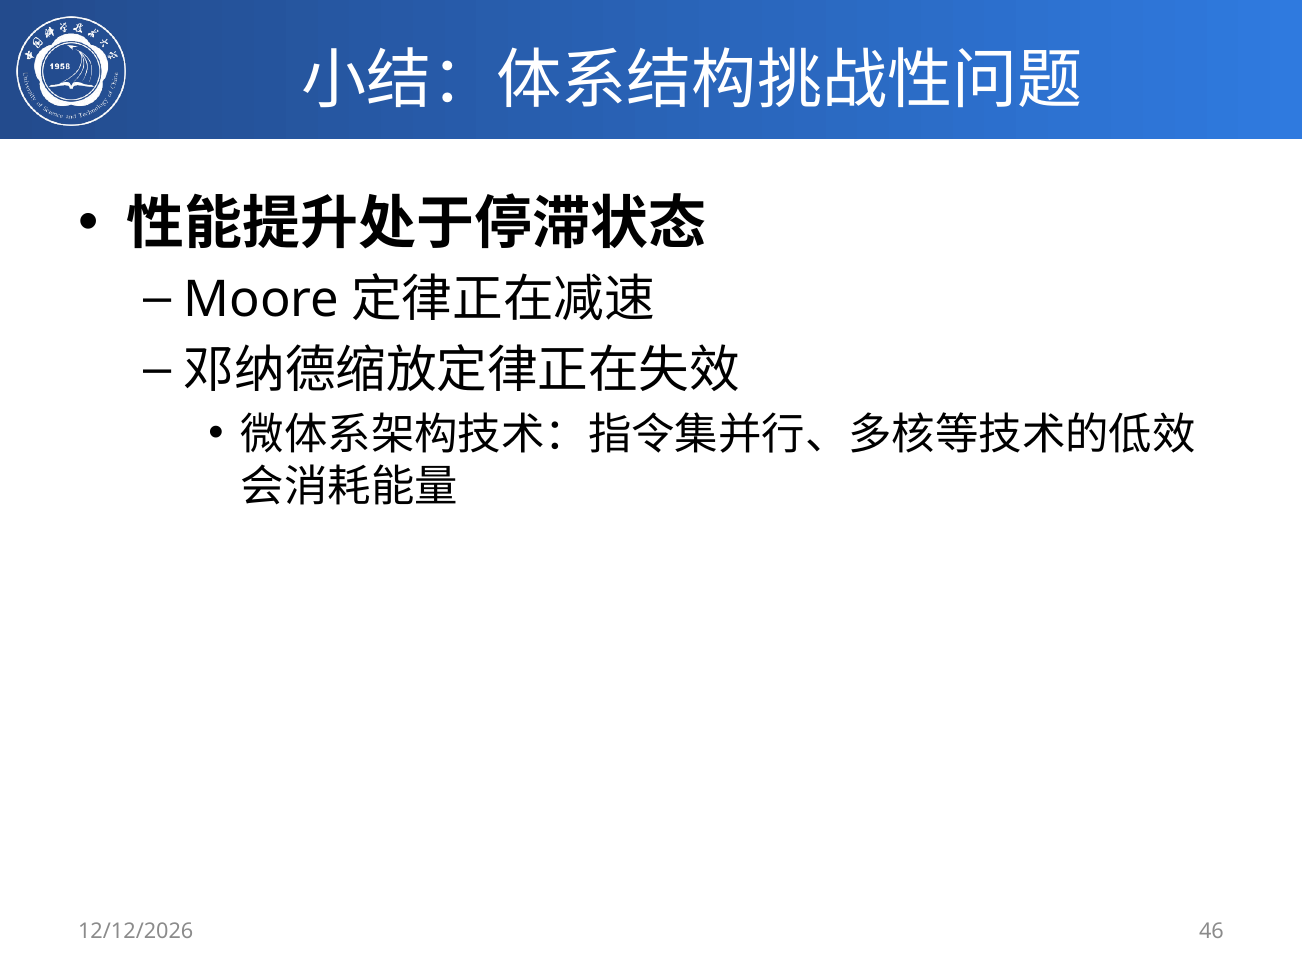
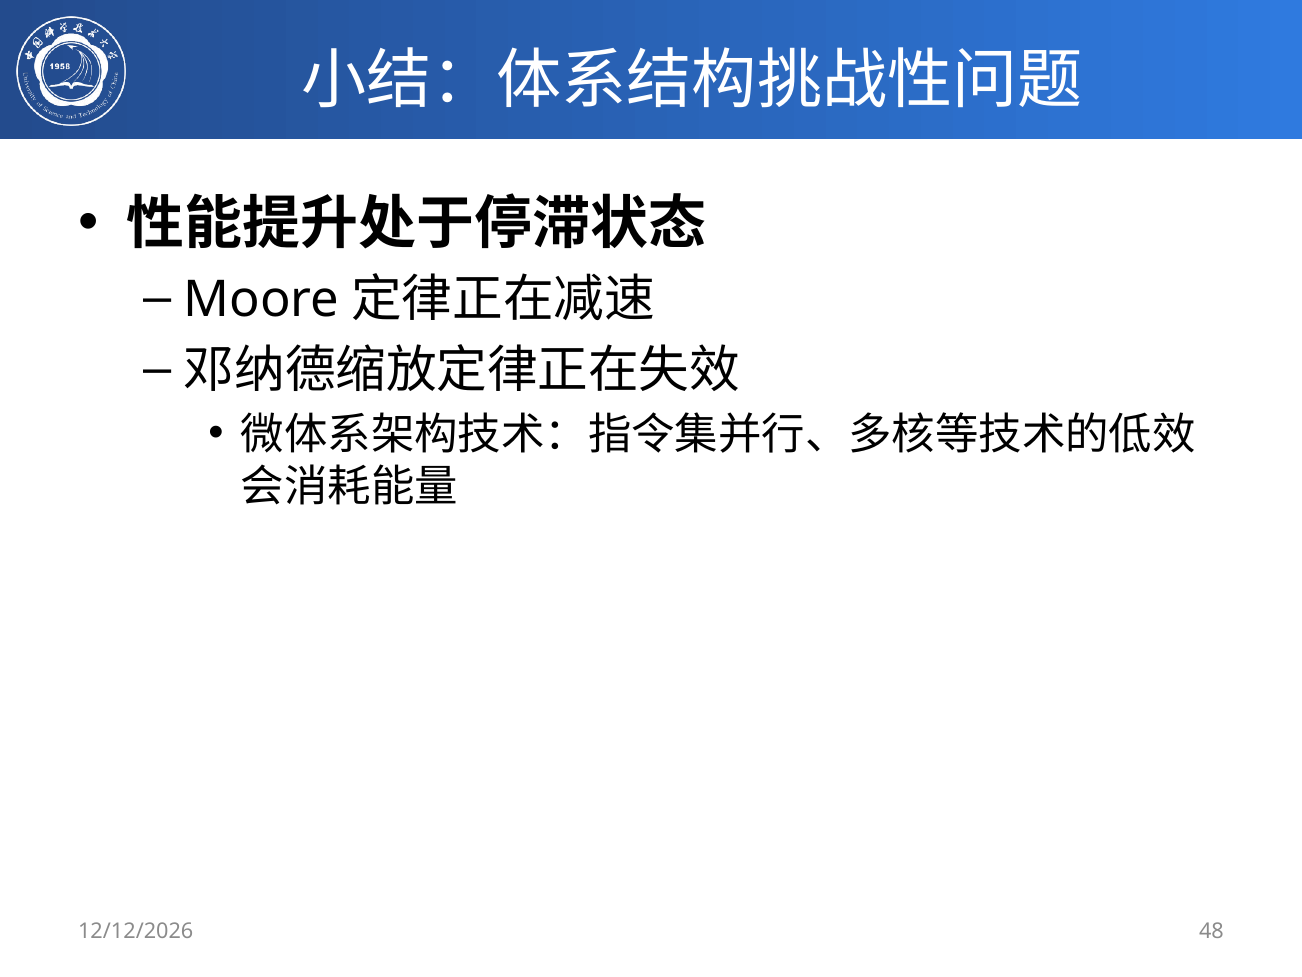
46: 46 -> 48 (1212, 931)
